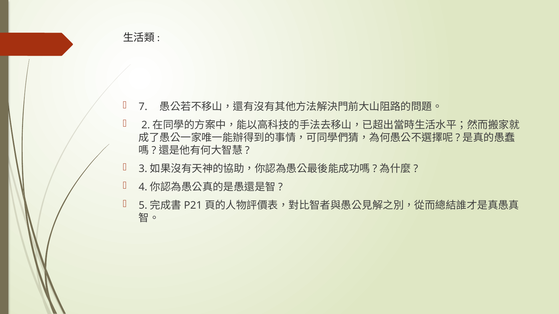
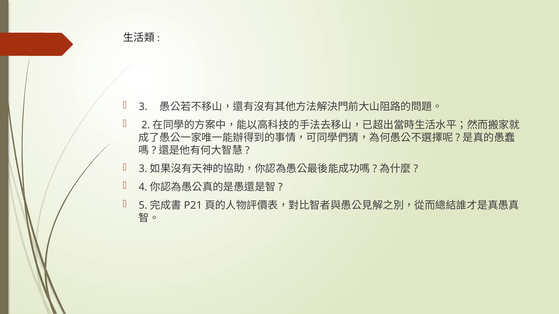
7: 7 -> 3 (143, 107)
